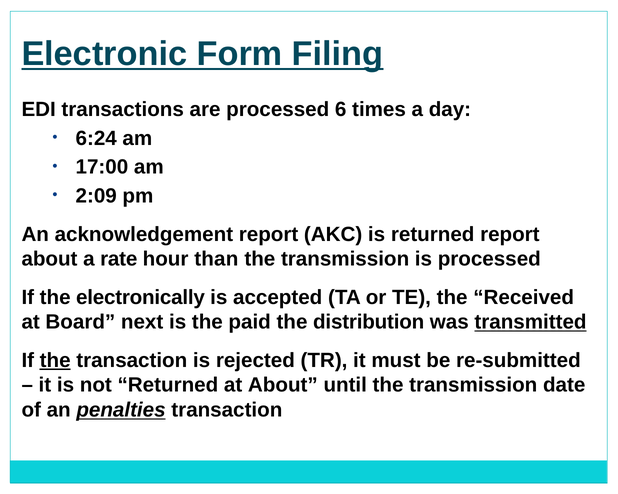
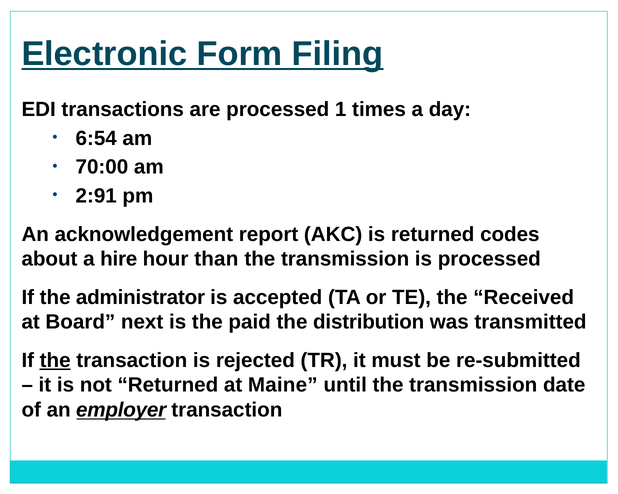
6: 6 -> 1 (341, 110)
6:24: 6:24 -> 6:54 (96, 138)
17:00: 17:00 -> 70:00 (102, 167)
2:09: 2:09 -> 2:91 (96, 196)
returned report: report -> codes (510, 234)
rate: rate -> hire (119, 259)
electronically: electronically -> administrator (140, 298)
transmitted underline: present -> none (531, 322)
at About: About -> Maine (283, 385)
penalties: penalties -> employer (121, 410)
